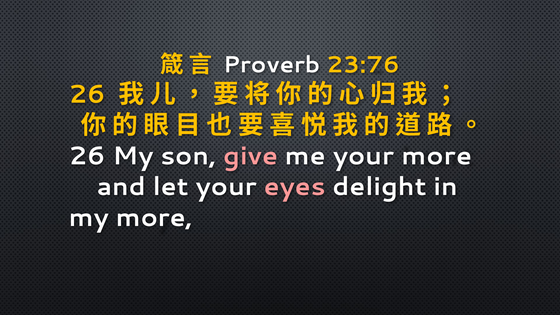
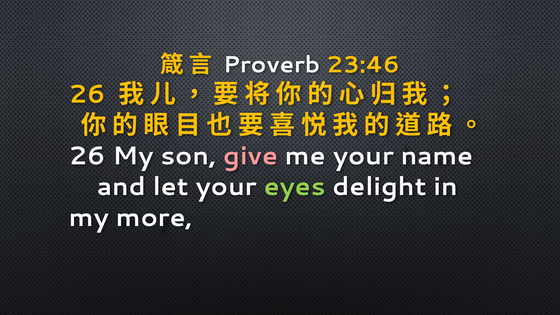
23:76: 23:76 -> 23:46 (363, 65)
your more: more -> name (437, 156)
eyes colour: pink -> light green (295, 187)
